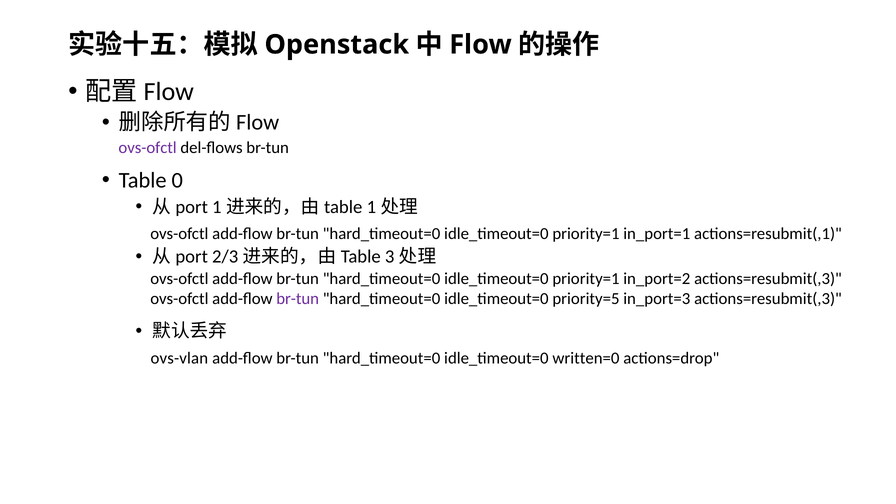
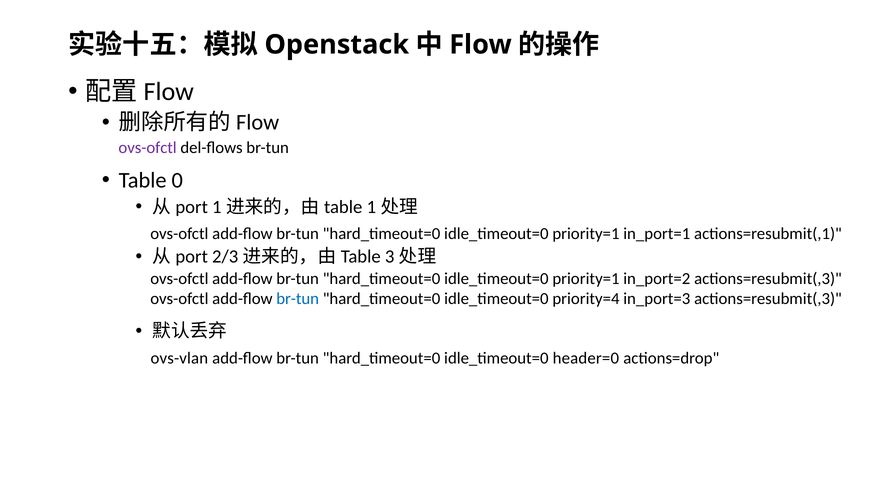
br-tun colour: purple -> blue (298, 299)
priority=5: priority=5 -> priority=4 (586, 299)
written=0: written=0 -> header=0 (586, 358)
